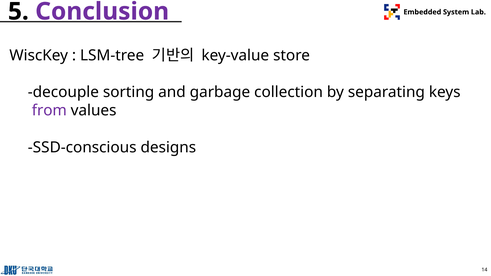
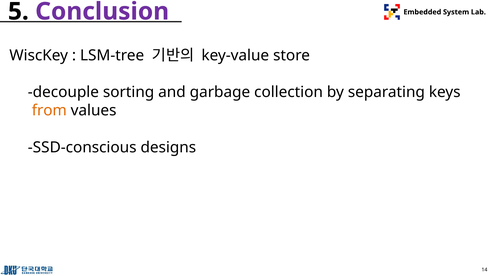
from colour: purple -> orange (49, 111)
